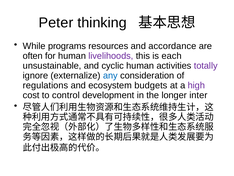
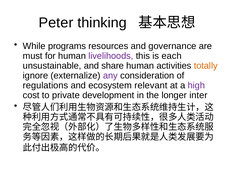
accordance: accordance -> governance (172, 46)
often: often -> must (33, 56)
cyclic: cyclic -> share (113, 66)
totally colour: purple -> orange (206, 66)
any colour: blue -> purple (110, 75)
budgets: budgets -> relevant (151, 85)
control: control -> private (66, 95)
